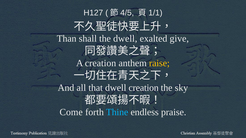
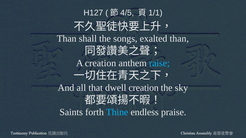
the dwell: dwell -> songs (125, 39)
exalted give: give -> than (179, 39)
raise colour: yellow -> light blue (159, 63)
Come: Come -> Saints (71, 113)
